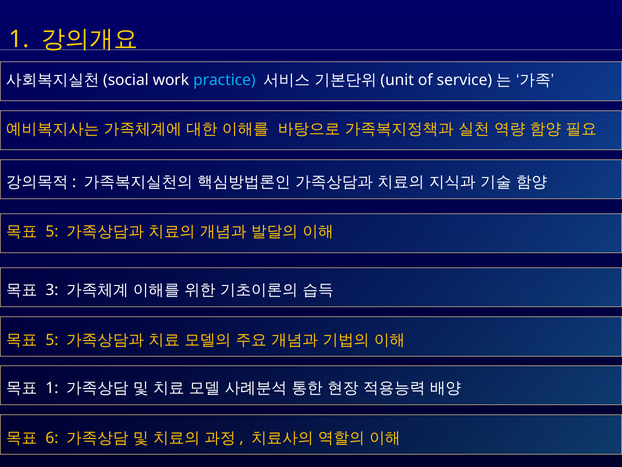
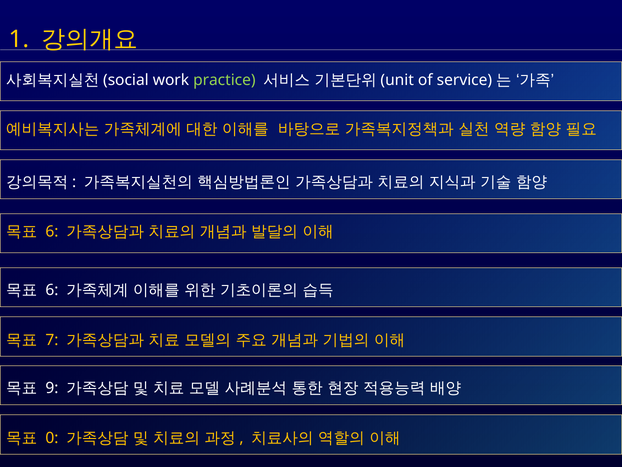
practice colour: light blue -> light green (224, 80)
5: 5 -> 6 (52, 231)
3: 3 -> 6 (52, 290)
5: 5 -> 7 (52, 340)
1: 1 -> 9 (52, 388)
6: 6 -> 0 (52, 438)
